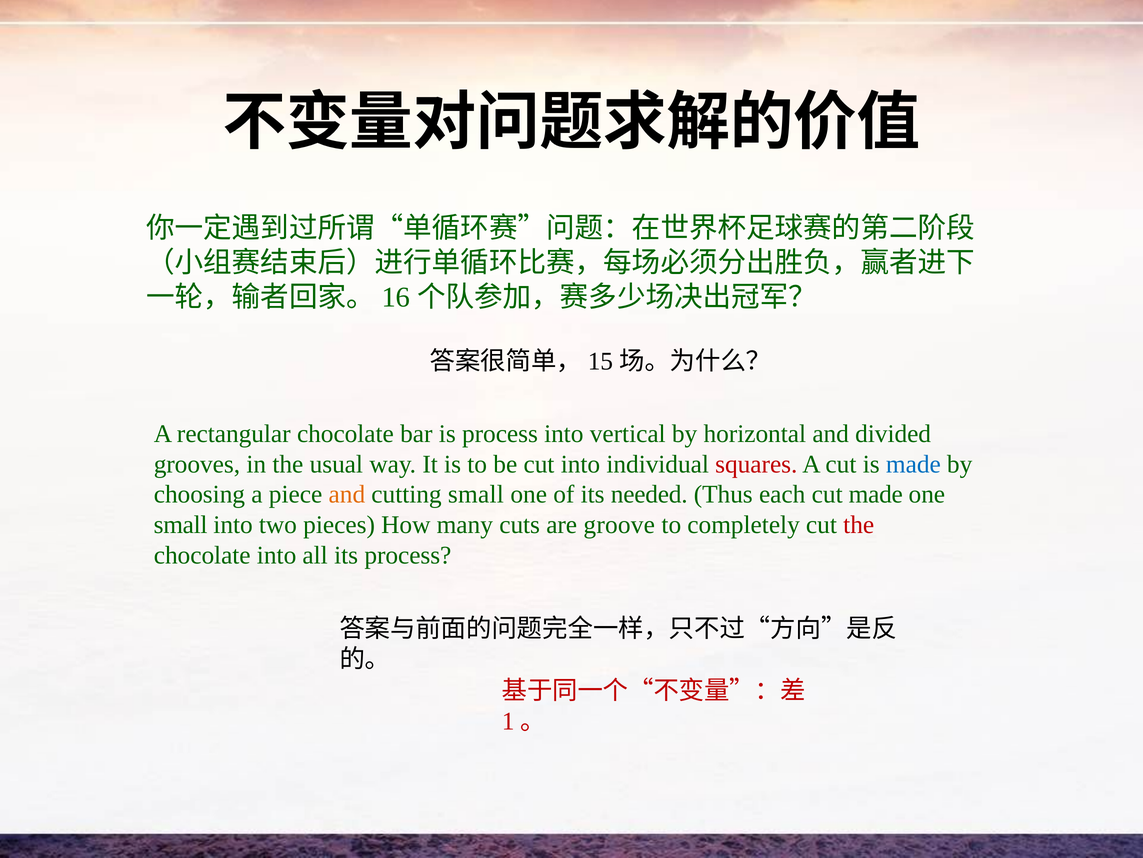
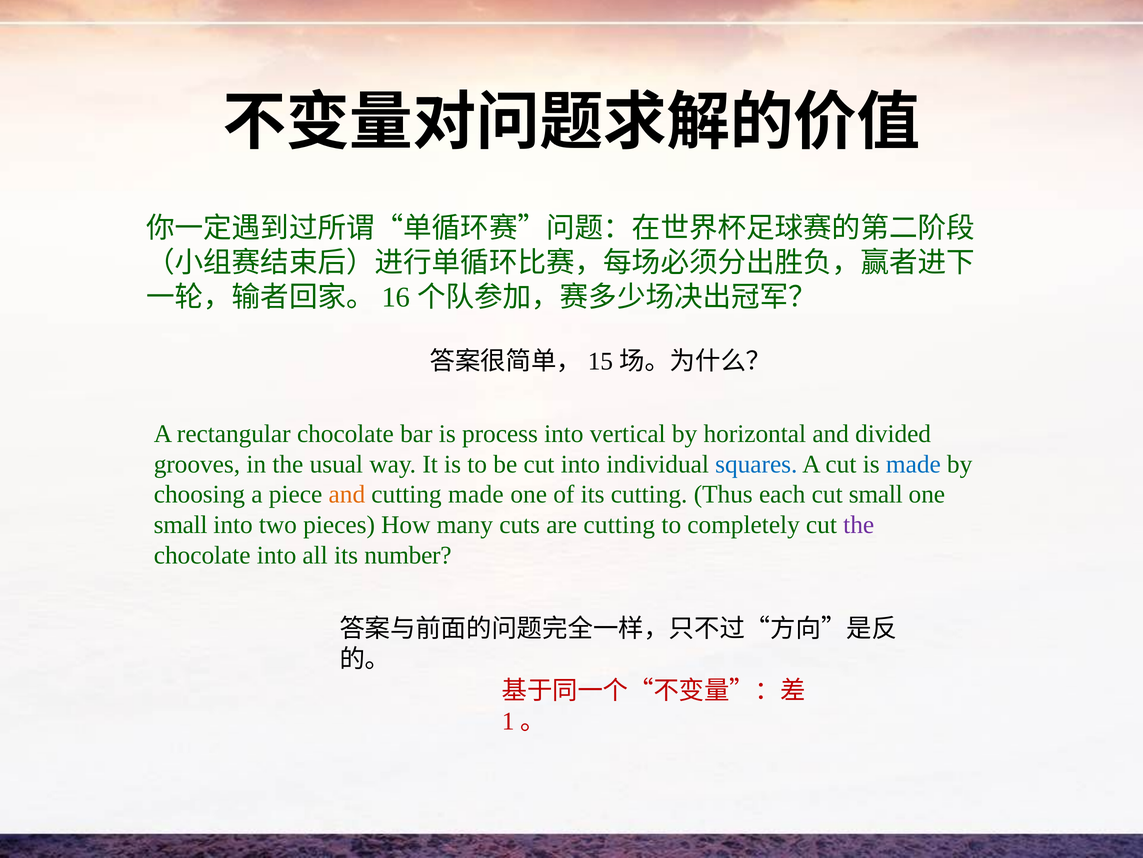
squares colour: red -> blue (756, 464)
cutting small: small -> made (476, 494)
its needed: needed -> cutting (649, 494)
cut made: made -> small (876, 494)
are groove: groove -> cutting (619, 525)
the colour: red -> purple (859, 525)
its process: process -> number (408, 555)
